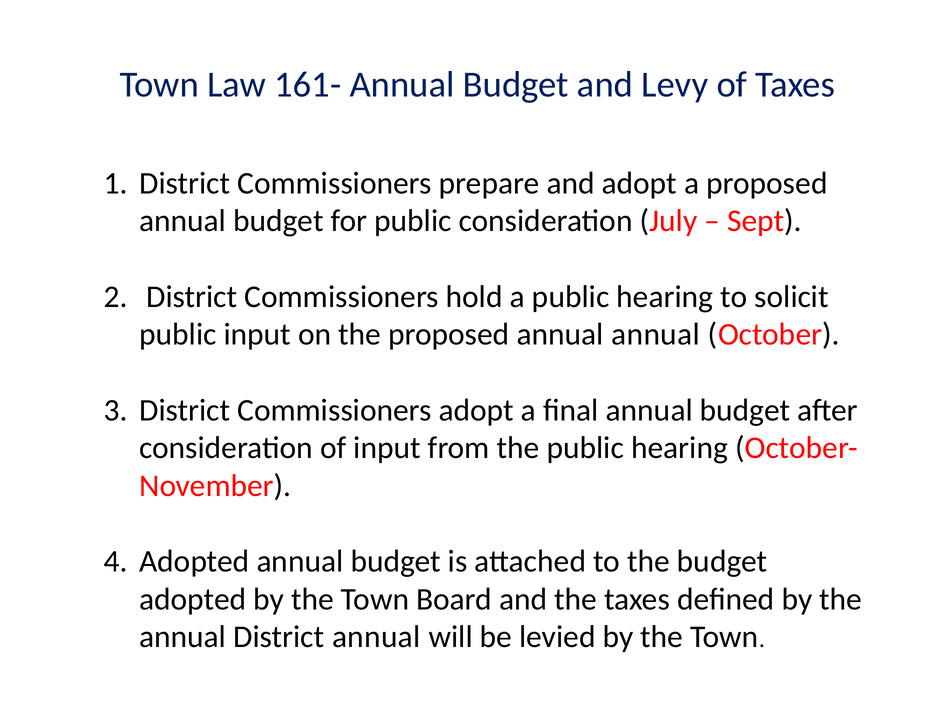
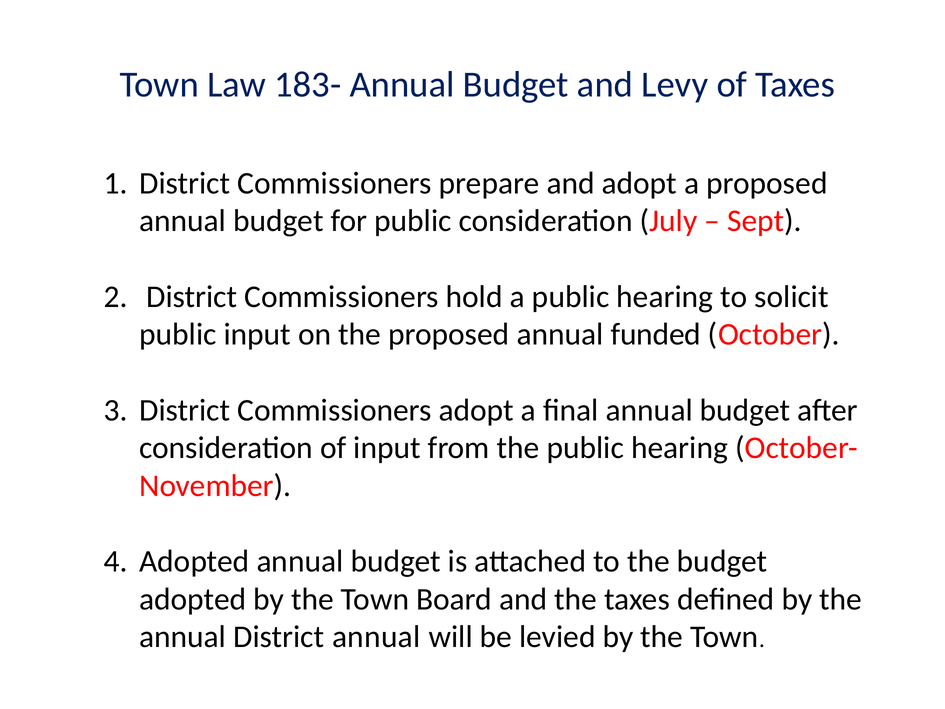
161-: 161- -> 183- (308, 84)
annual annual: annual -> funded (656, 334)
